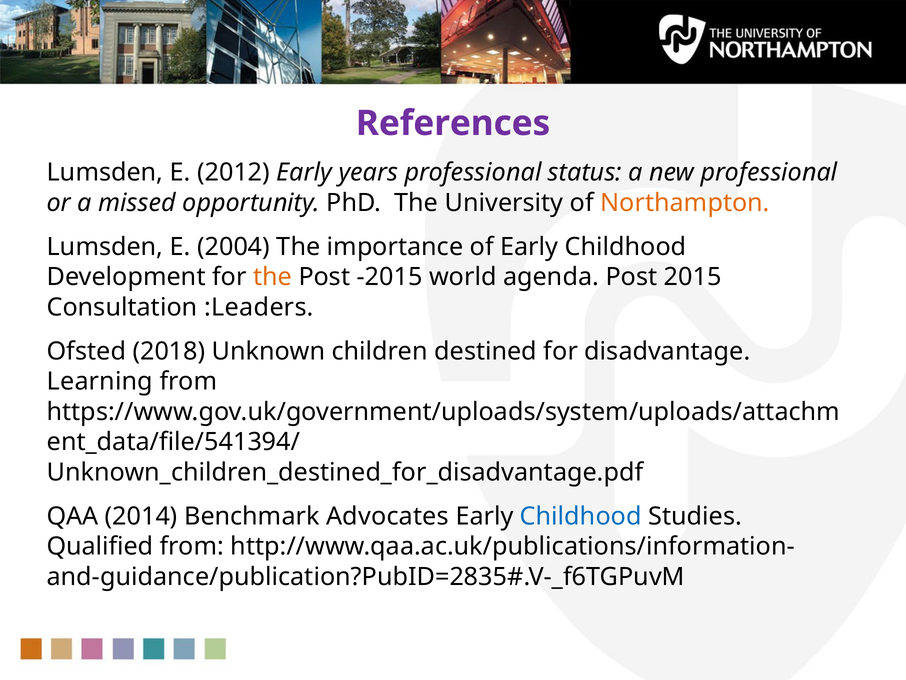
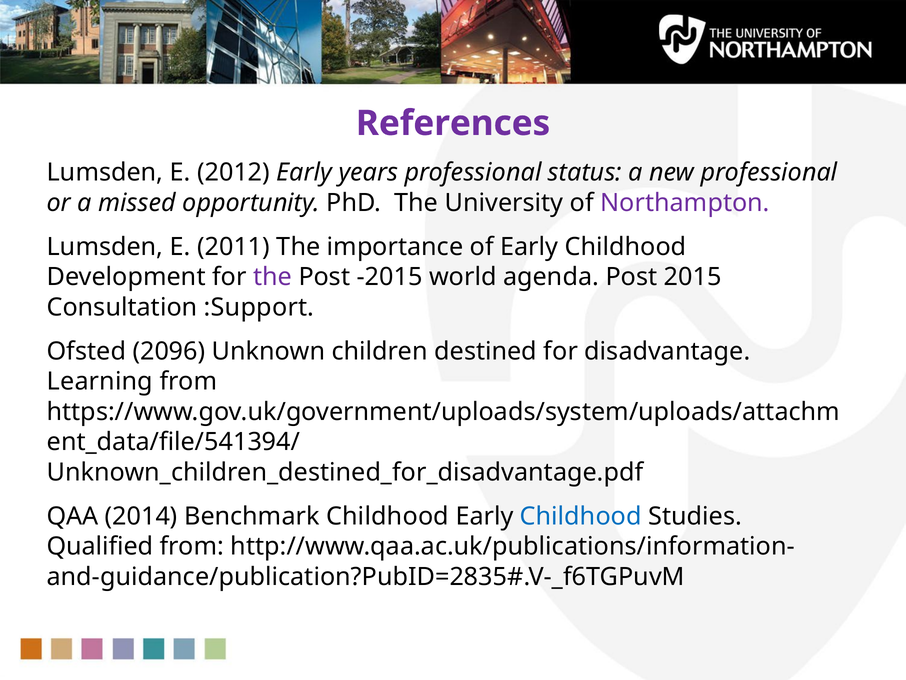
Northampton colour: orange -> purple (685, 203)
2004: 2004 -> 2011 (234, 247)
the colour: orange -> purple (273, 277)
:Leaders: :Leaders -> :Support (259, 307)
2018: 2018 -> 2096 (169, 351)
Benchmark Advocates: Advocates -> Childhood (388, 516)
